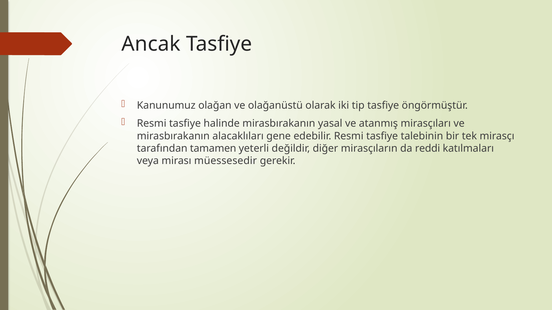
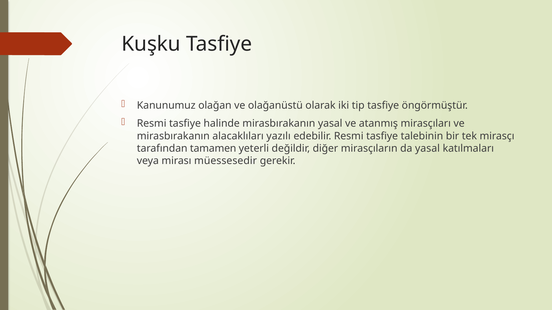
Ancak: Ancak -> Kuşku (151, 44)
gene: gene -> yazılı (279, 136)
da reddi: reddi -> yasal (427, 149)
